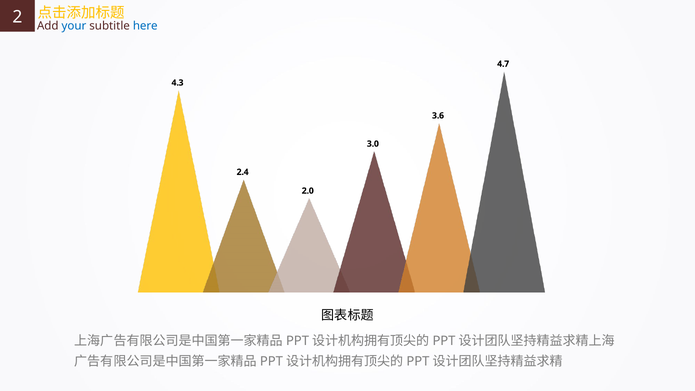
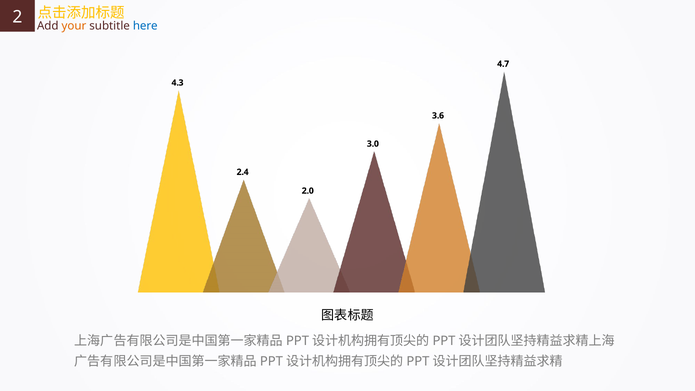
your colour: blue -> orange (74, 26)
